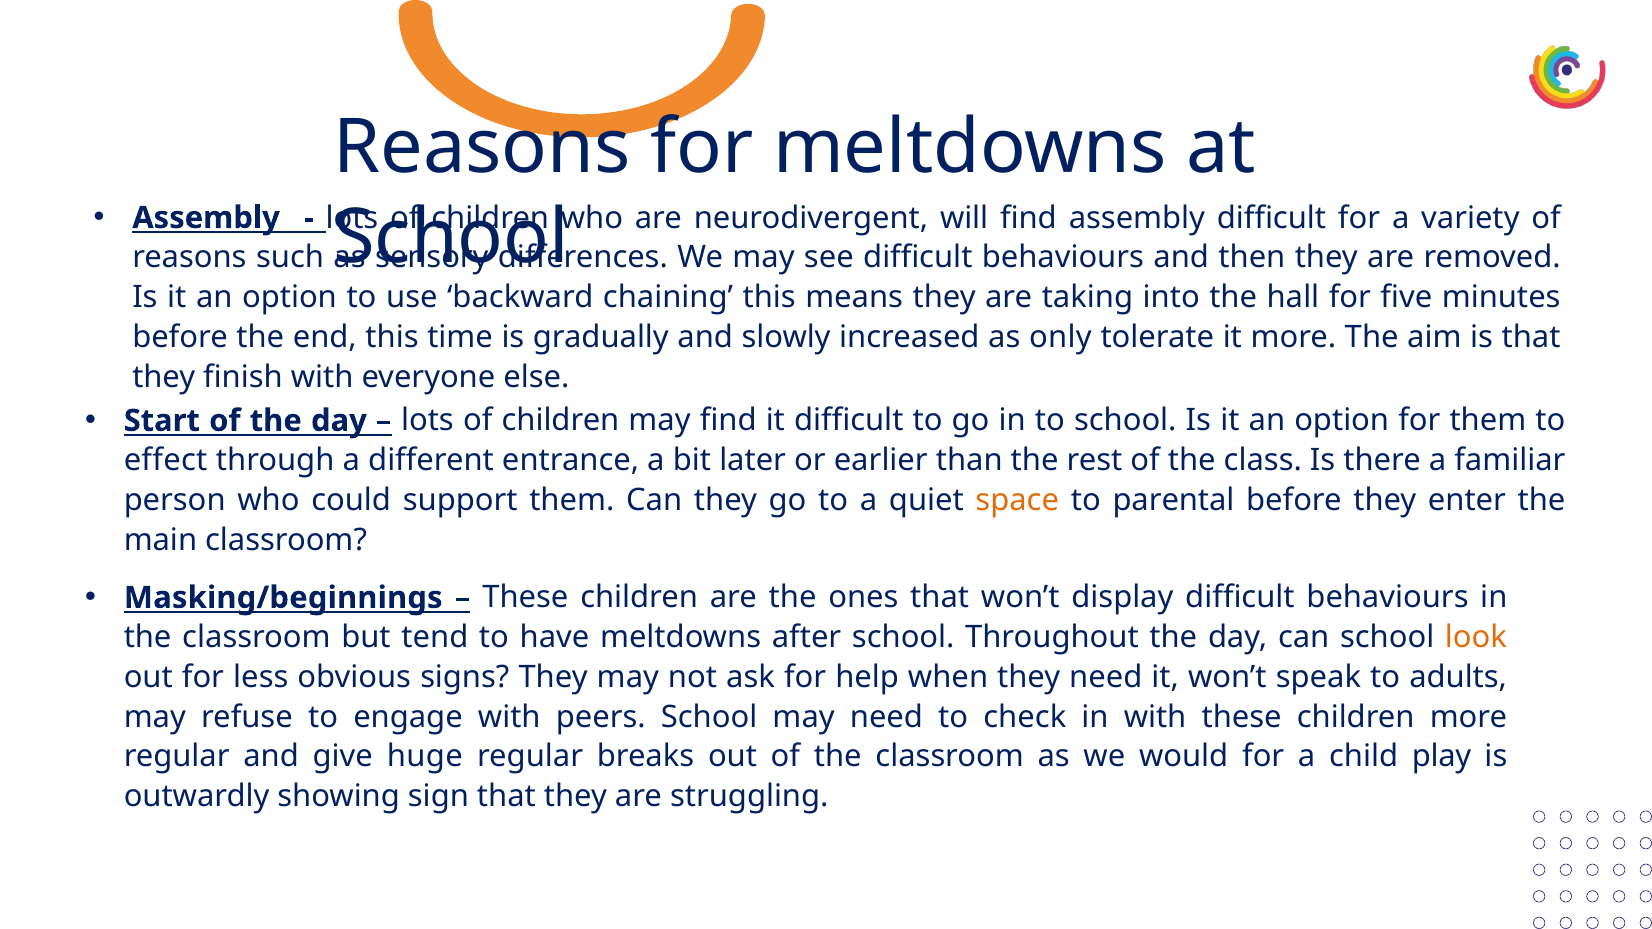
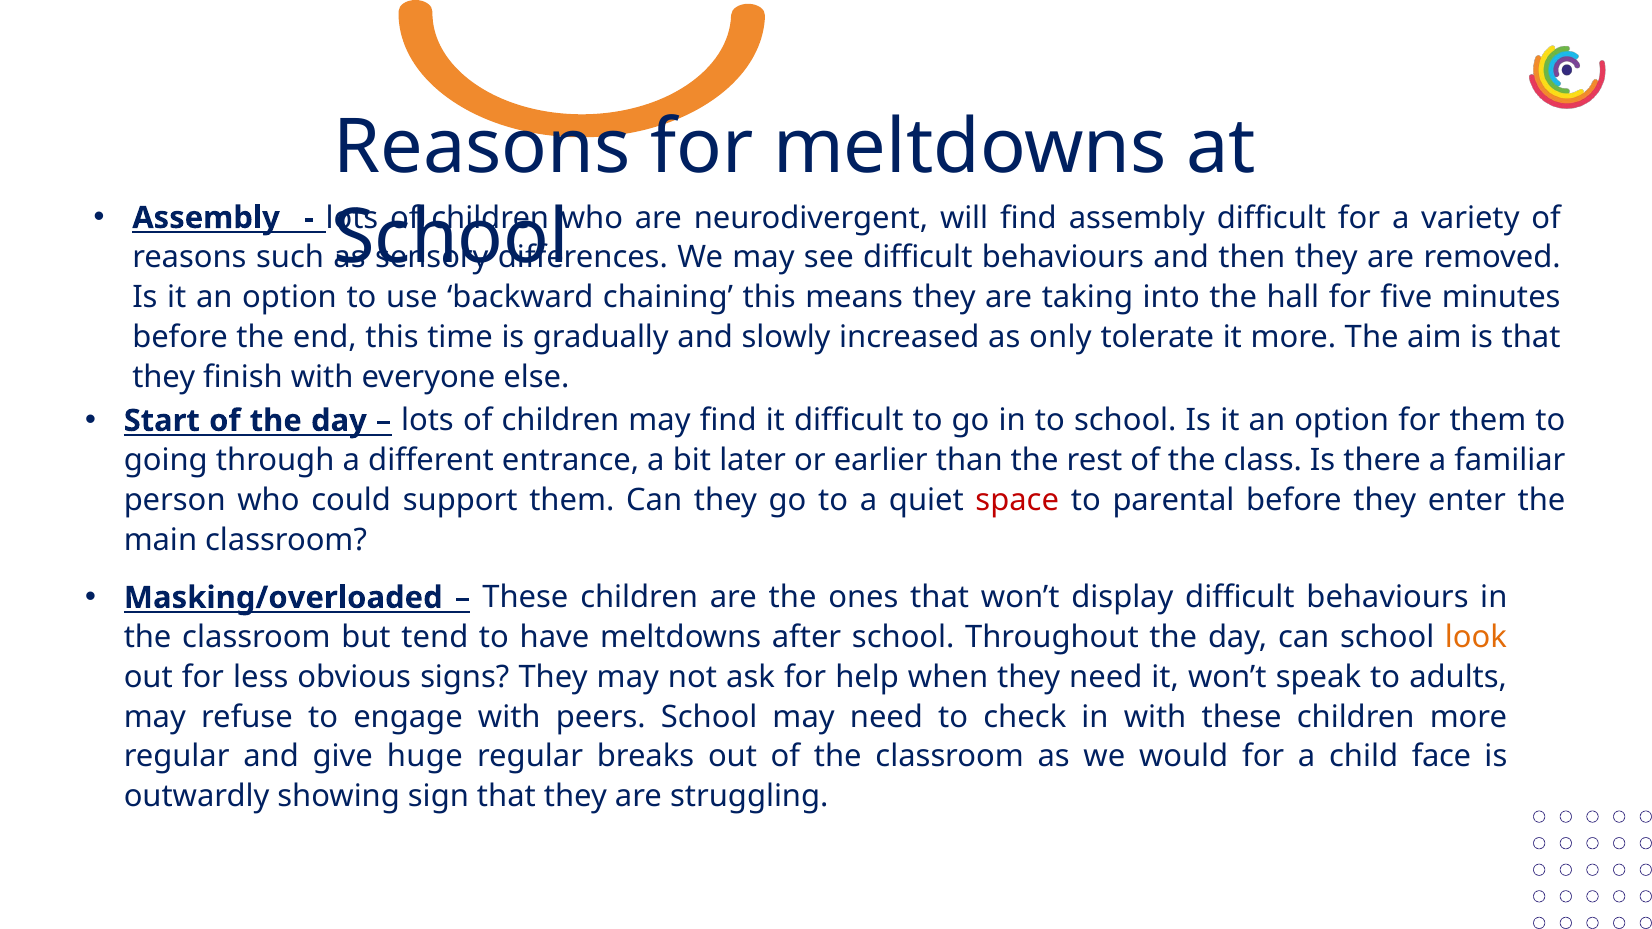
effect: effect -> going (166, 461)
space colour: orange -> red (1017, 500)
Masking/beginnings: Masking/beginnings -> Masking/overloaded (283, 598)
play: play -> face (1441, 757)
